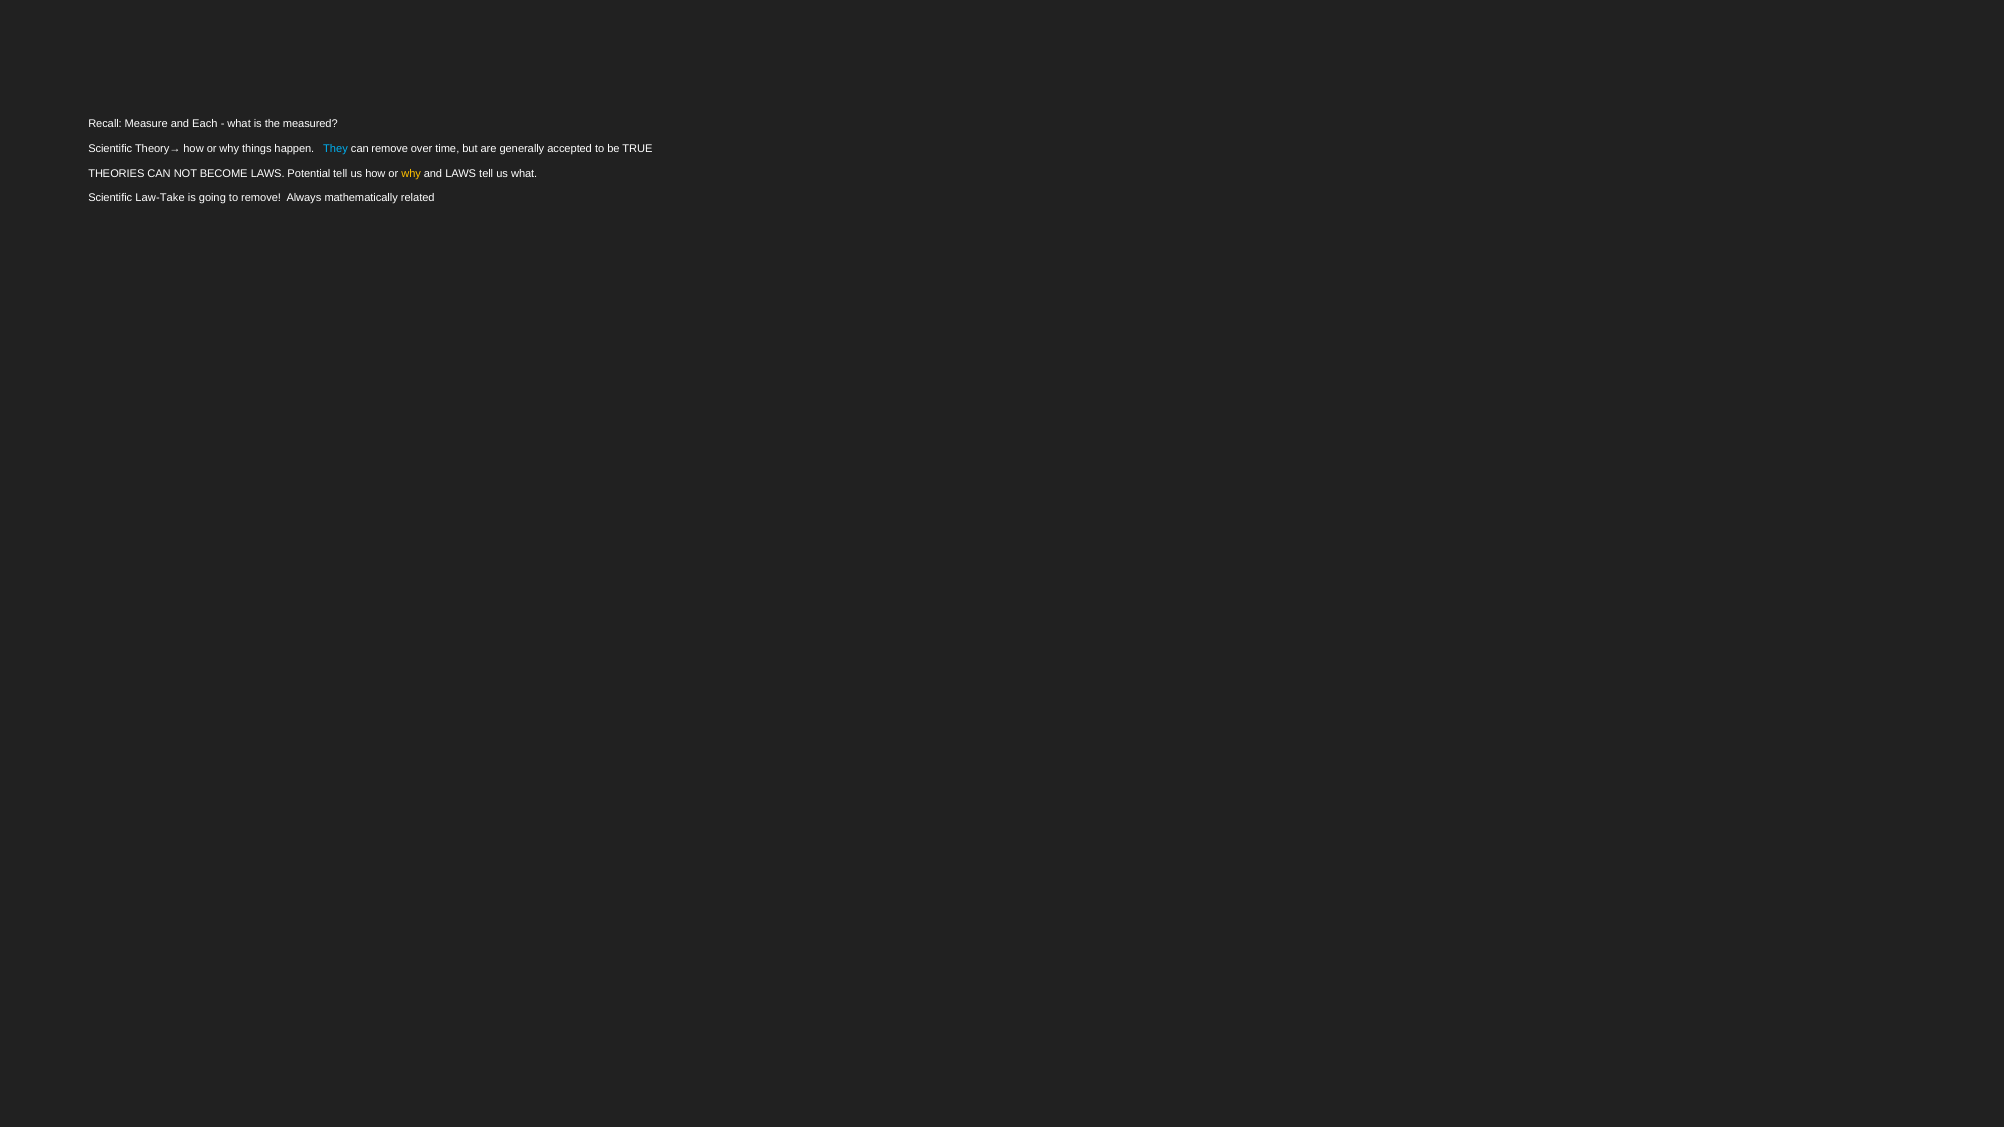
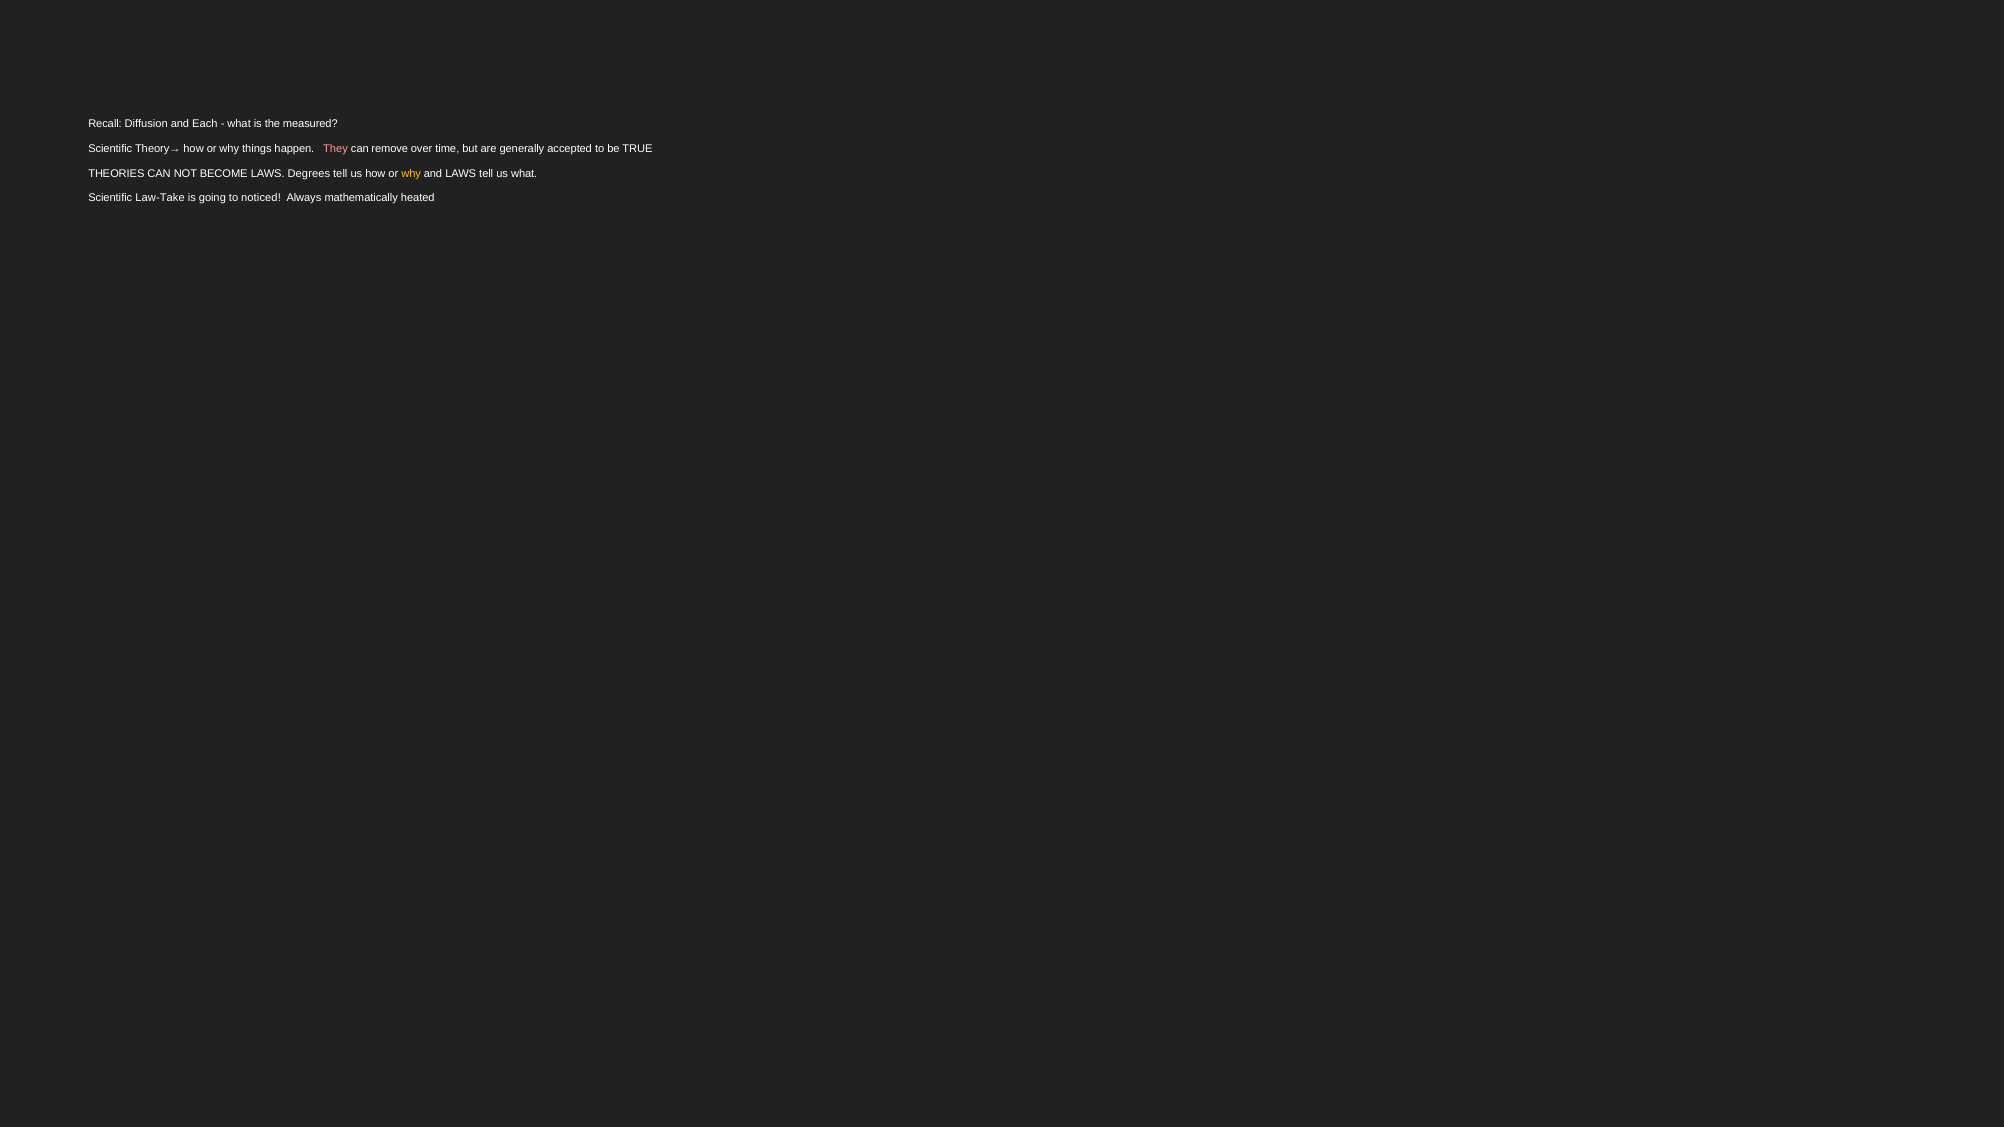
Measure: Measure -> Diffusion (146, 124)
They colour: light blue -> pink (336, 149)
Potential: Potential -> Degrees (309, 173)
to remove: remove -> noticed (261, 198)
related: related -> heated (418, 198)
